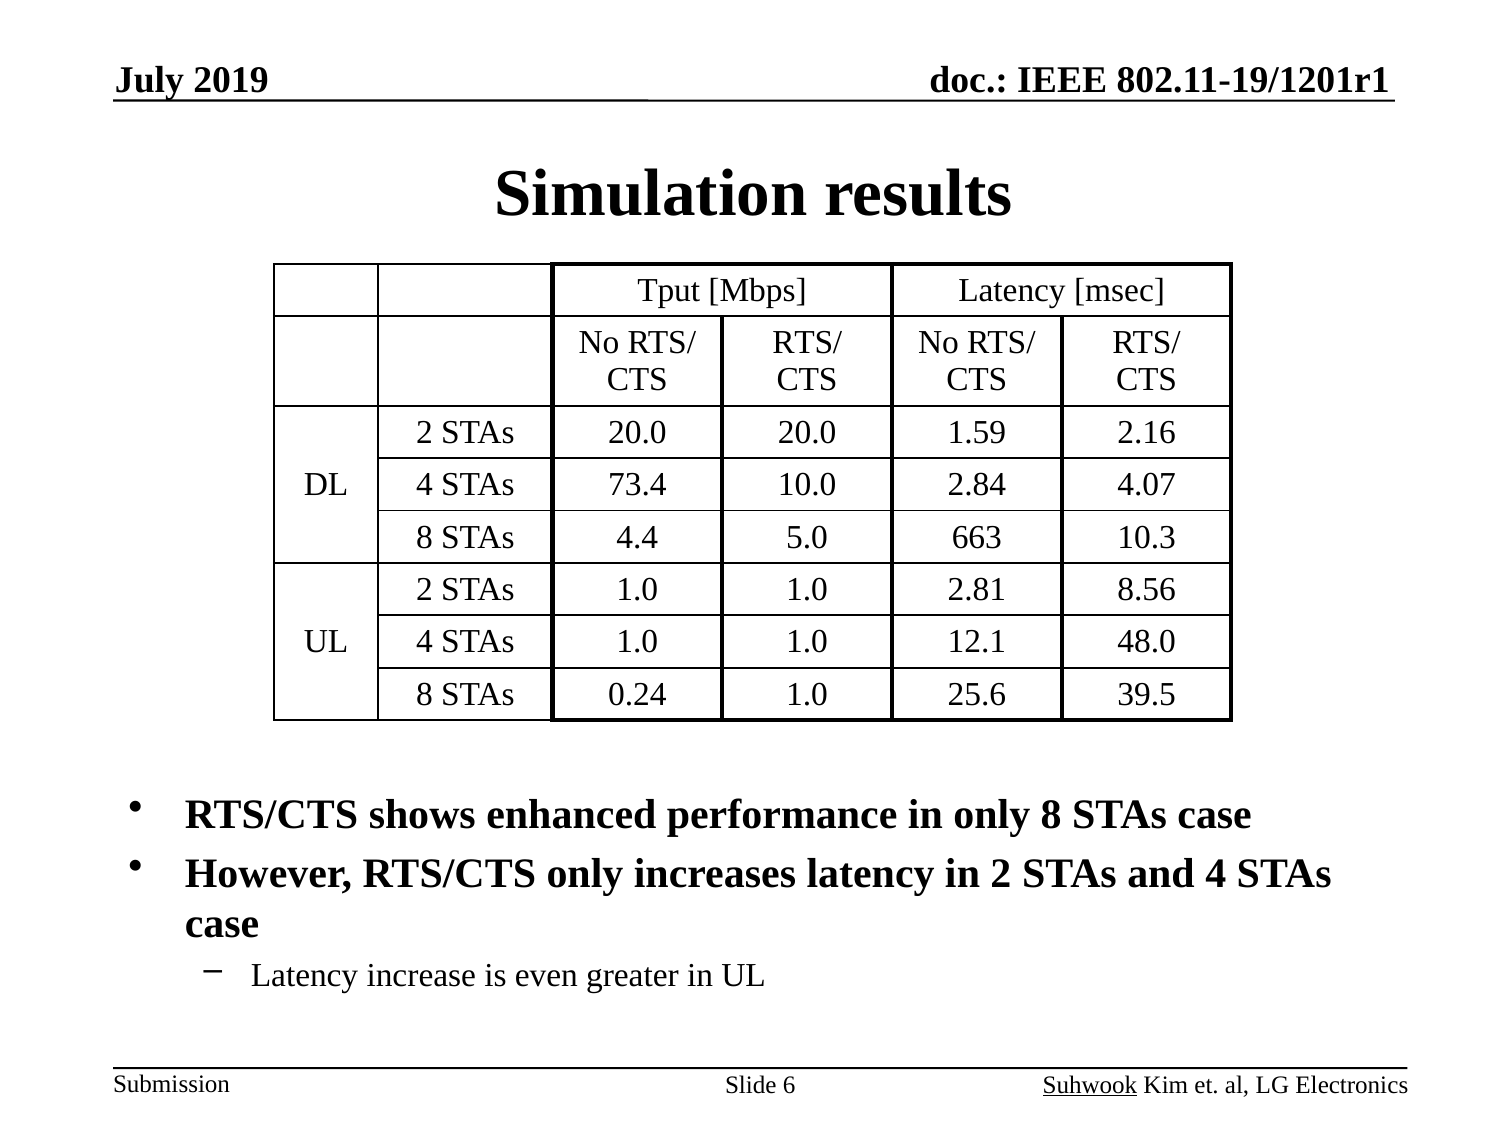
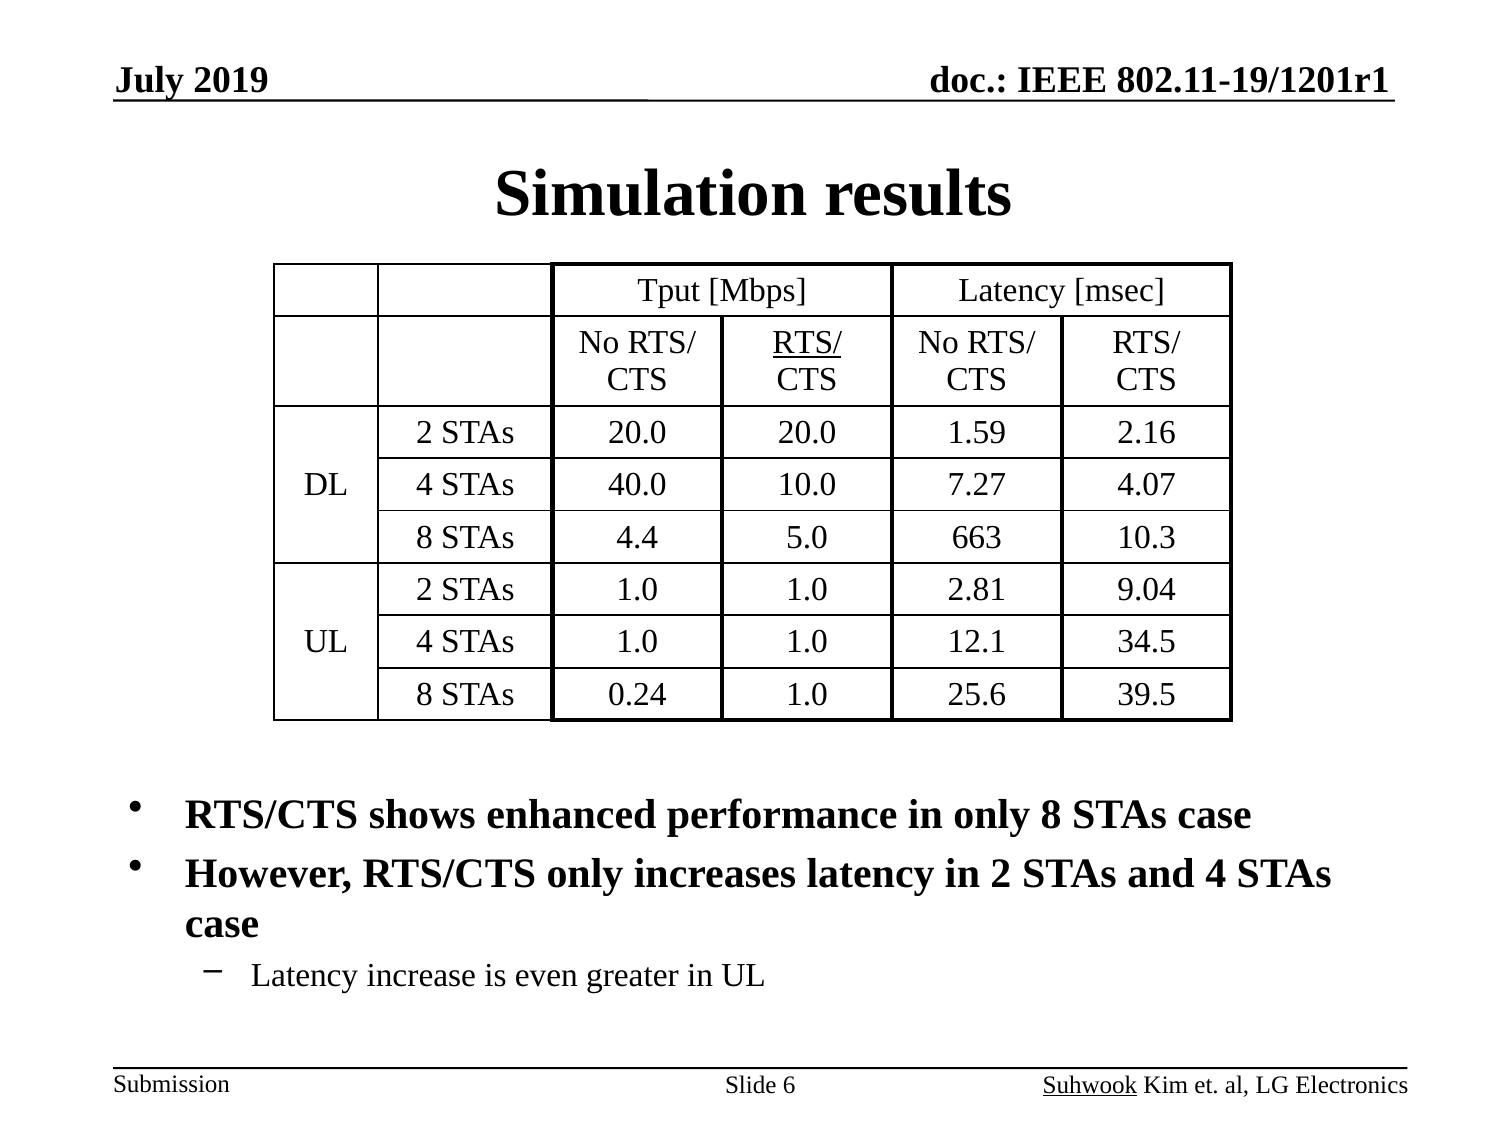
RTS/ underline: none -> present (807, 343)
73.4: 73.4 -> 40.0 (637, 485)
2.84: 2.84 -> 7.27 (977, 485)
8.56: 8.56 -> 9.04 (1147, 589)
48.0: 48.0 -> 34.5 (1147, 642)
